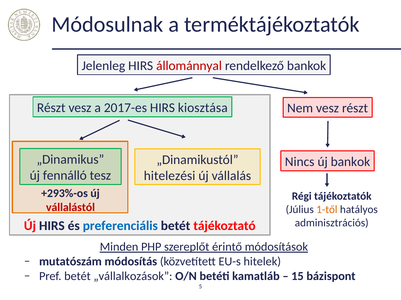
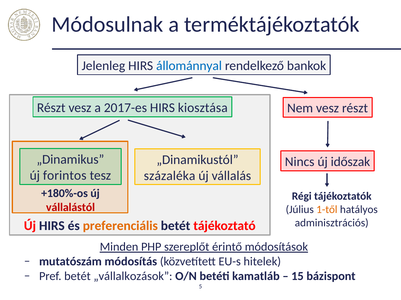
állománnyal colour: red -> blue (189, 66)
új bankok: bankok -> időszak (350, 162)
fennálló: fennálló -> forintos (65, 176)
hitelezési: hitelezési -> százaléka (170, 176)
+293%-os: +293%-os -> +180%-os (65, 194)
preferenciális colour: blue -> orange (120, 226)
